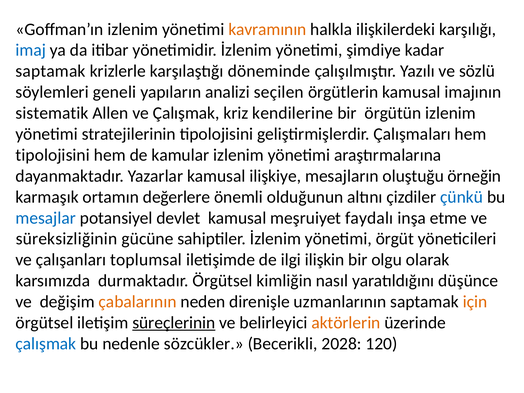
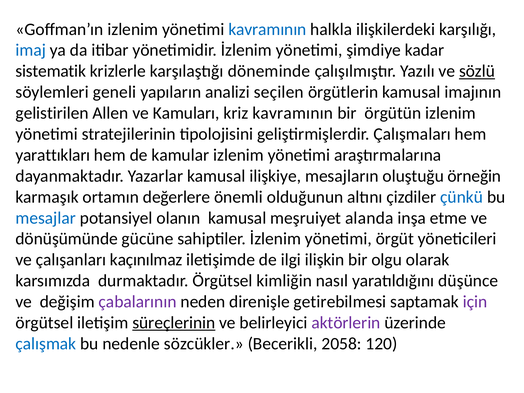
kavramının colour: orange -> blue (267, 29)
saptamak: saptamak -> sistematik (51, 71)
sözlü underline: none -> present (477, 71)
sistematik: sistematik -> gelistirilen (52, 113)
ve Çalışmak: Çalışmak -> Kamuları (186, 113)
kriz kendilerine: kendilerine -> kavramının (293, 113)
tipolojisini: tipolojisini -> yarattıkları (53, 155)
devlet: devlet -> olanın (178, 218)
faydalı: faydalı -> alanda (369, 218)
süreksizliğinin: süreksizliğinin -> dönüşümünde (67, 239)
toplumsal: toplumsal -> kaçınılmaz (146, 260)
çabalarının colour: orange -> purple (138, 302)
uzmanlarının: uzmanlarının -> getirebilmesi (340, 302)
için colour: orange -> purple (475, 302)
aktörlerin colour: orange -> purple (346, 323)
2028: 2028 -> 2058 (342, 344)
